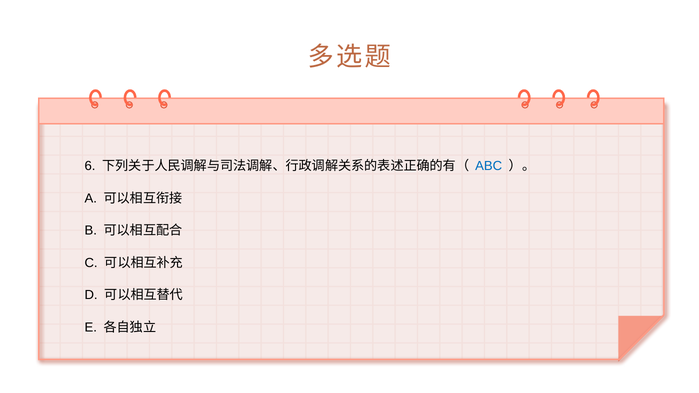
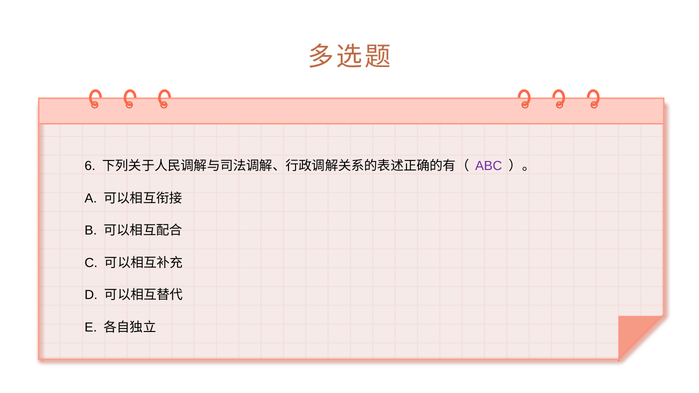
ABC colour: blue -> purple (489, 166)
